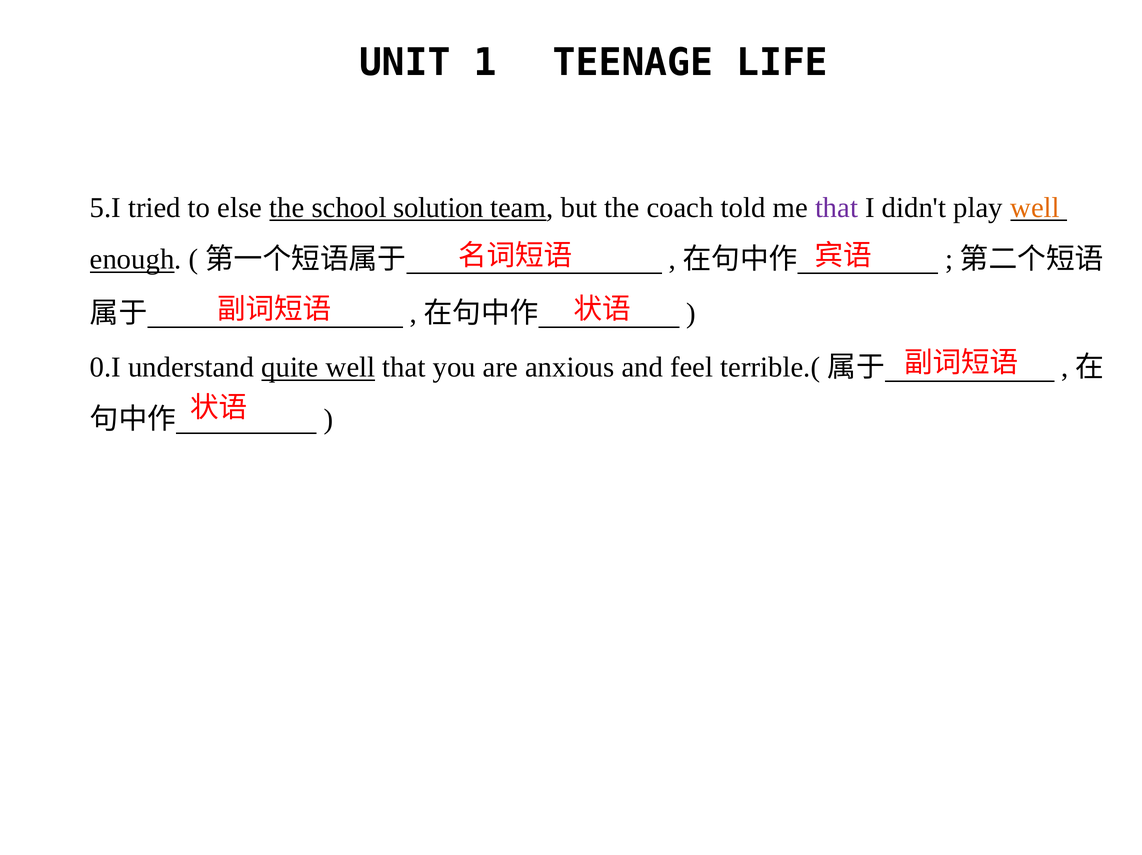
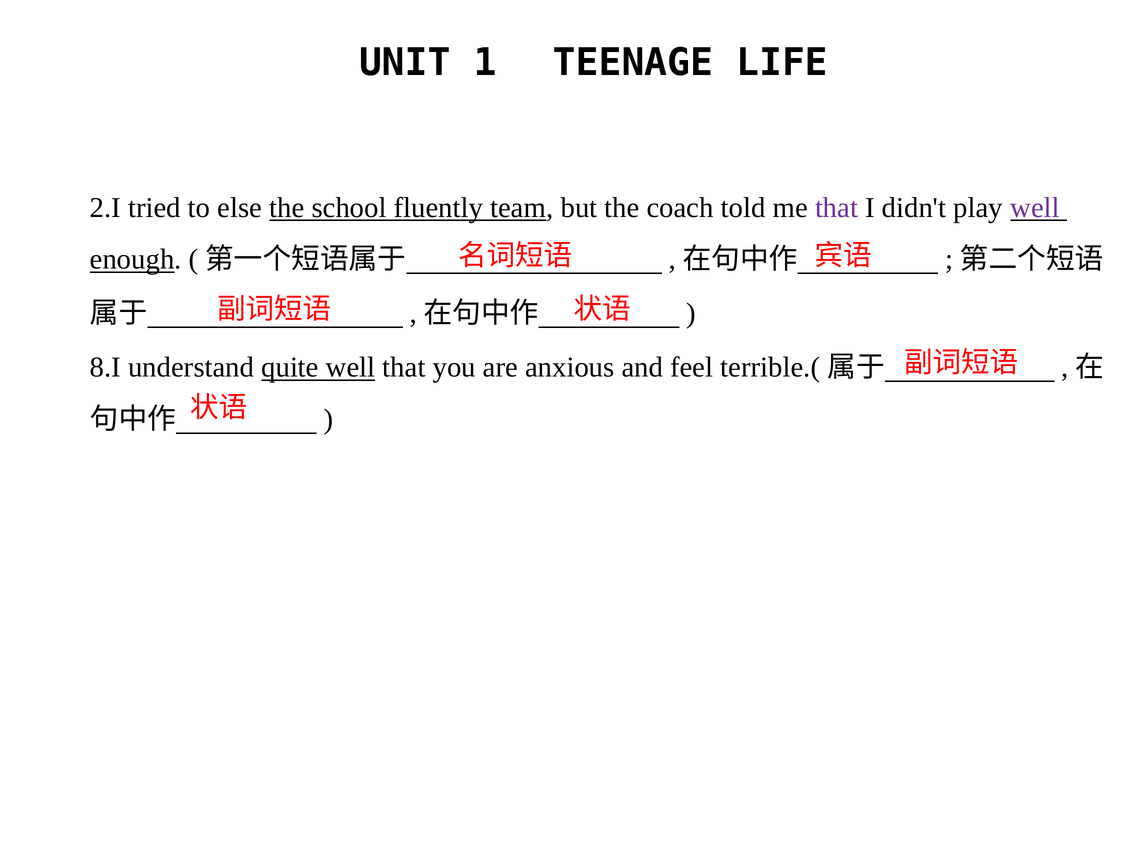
5.I: 5.I -> 2.I (105, 207)
solution: solution -> fluently (438, 207)
well colour: orange -> purple (1035, 207)
0.I: 0.I -> 8.I (105, 367)
